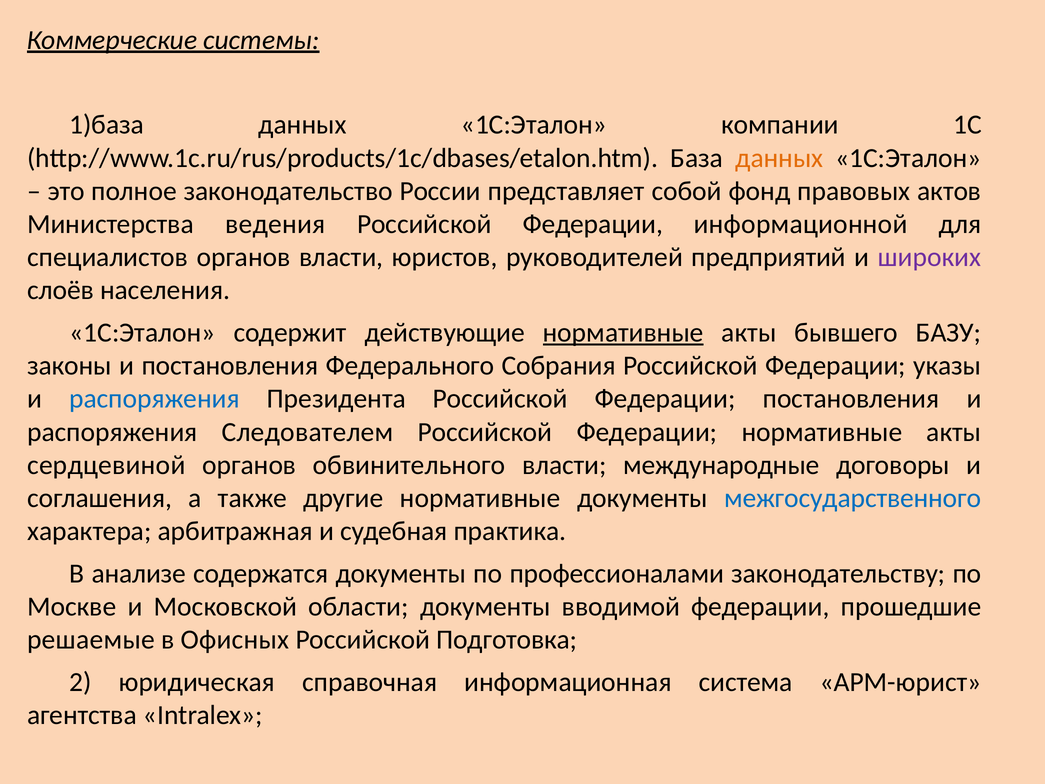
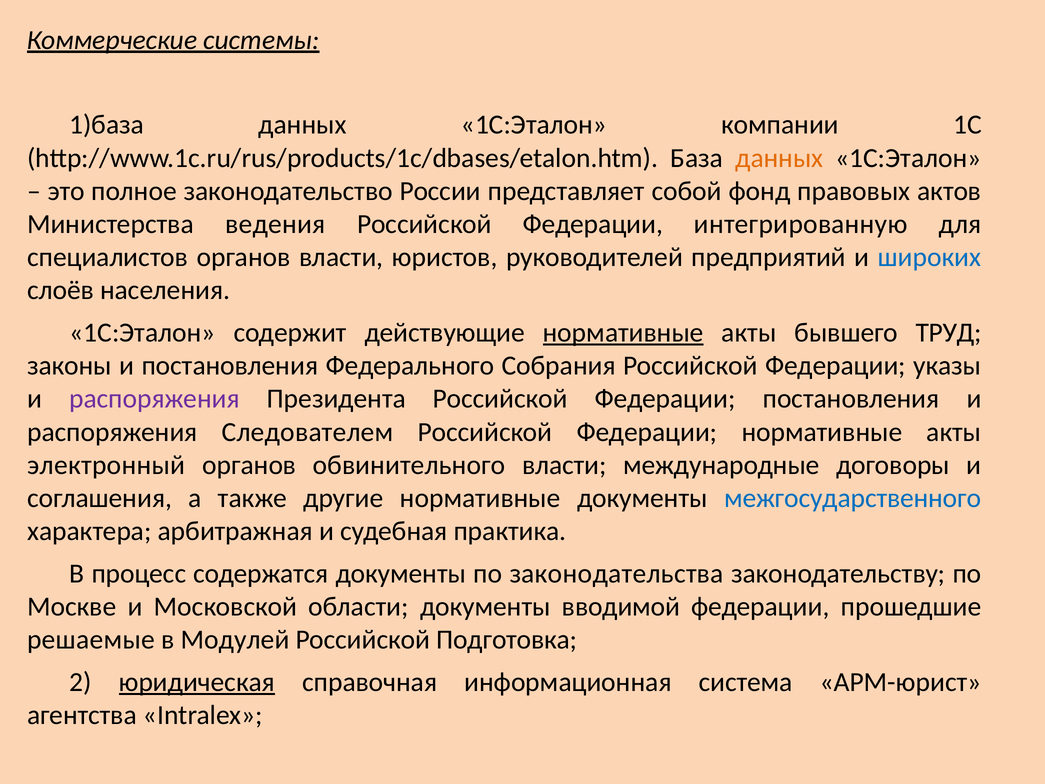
информационной: информационной -> интегрированную (801, 224)
широких colour: purple -> blue (930, 257)
БАЗУ: БАЗУ -> ТРУД (949, 333)
распоряжения colour: blue -> purple (154, 399)
сердцевиной: сердцевиной -> электронный (106, 465)
анализе: анализе -> процесс (139, 573)
профессионалами: профессионалами -> законодательства (617, 573)
Офисных: Офисных -> Модулей (235, 640)
юридическая underline: none -> present (197, 682)
